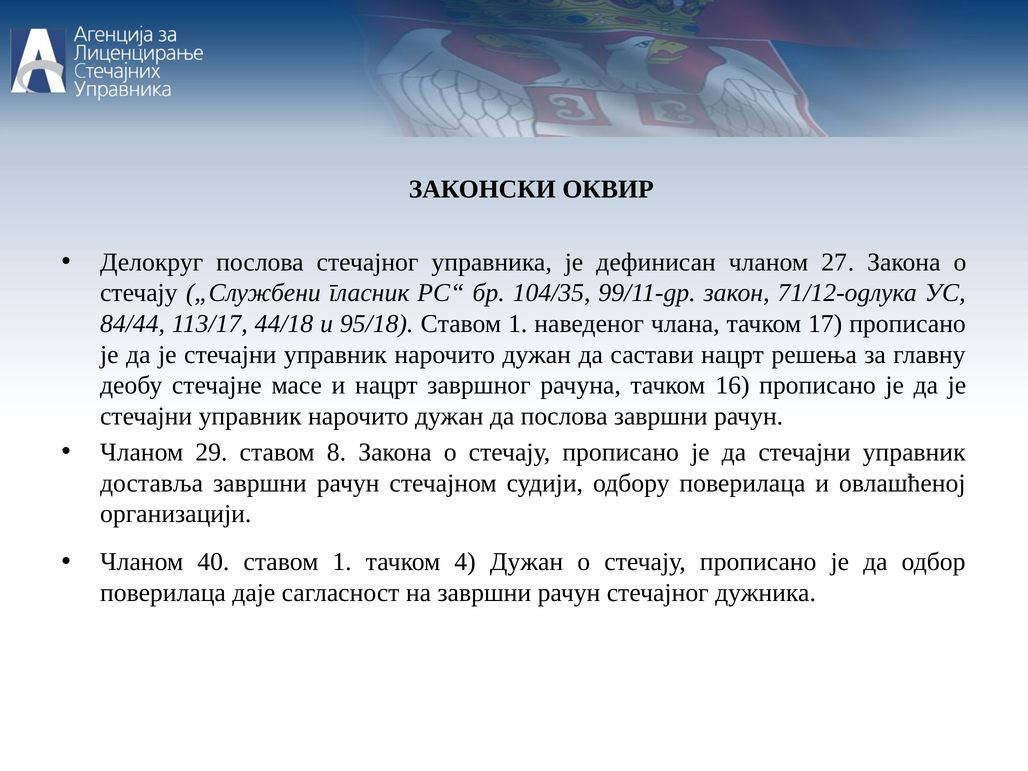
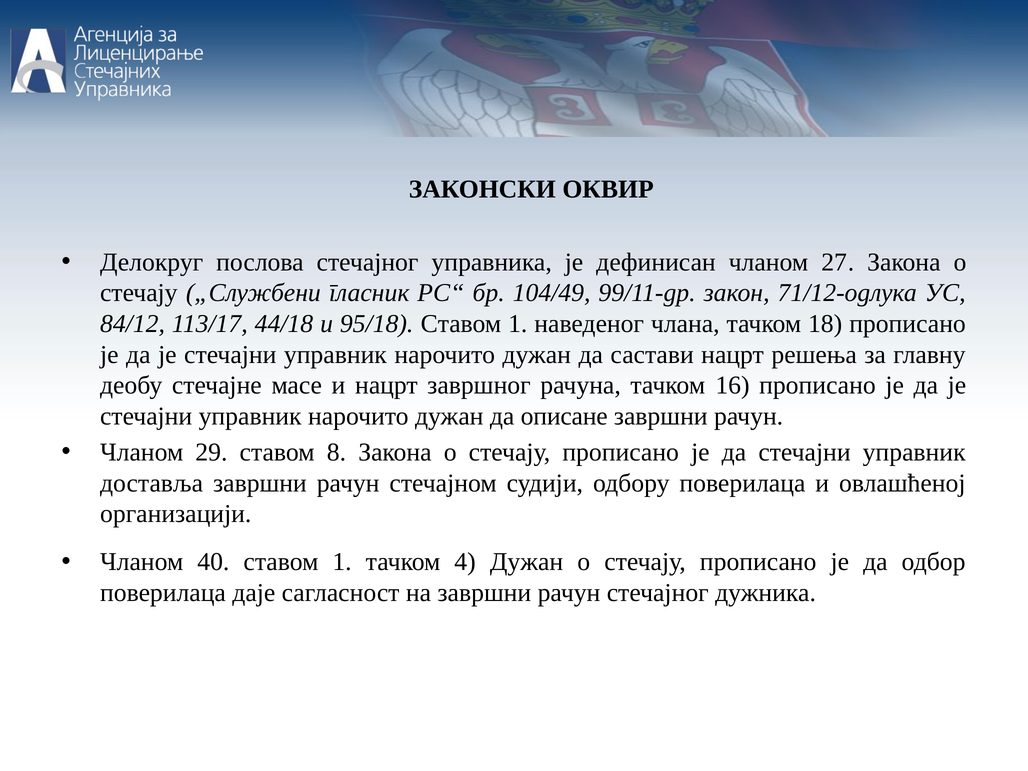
104/35: 104/35 -> 104/49 (552, 293)
84/44: 84/44 -> 84/12 (133, 324)
17: 17 -> 18 (825, 324)
да послова: послова -> описане (564, 416)
